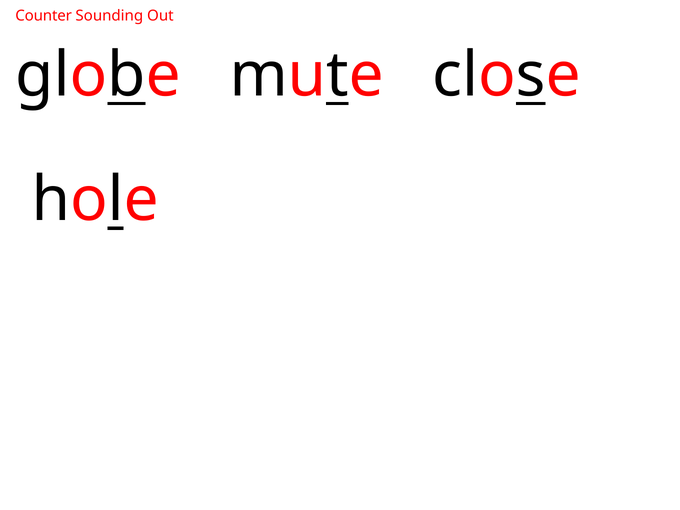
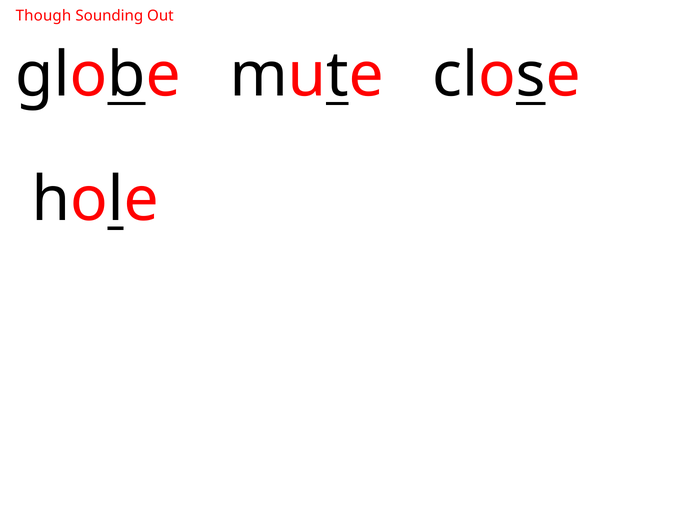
Counter: Counter -> Though (43, 16)
